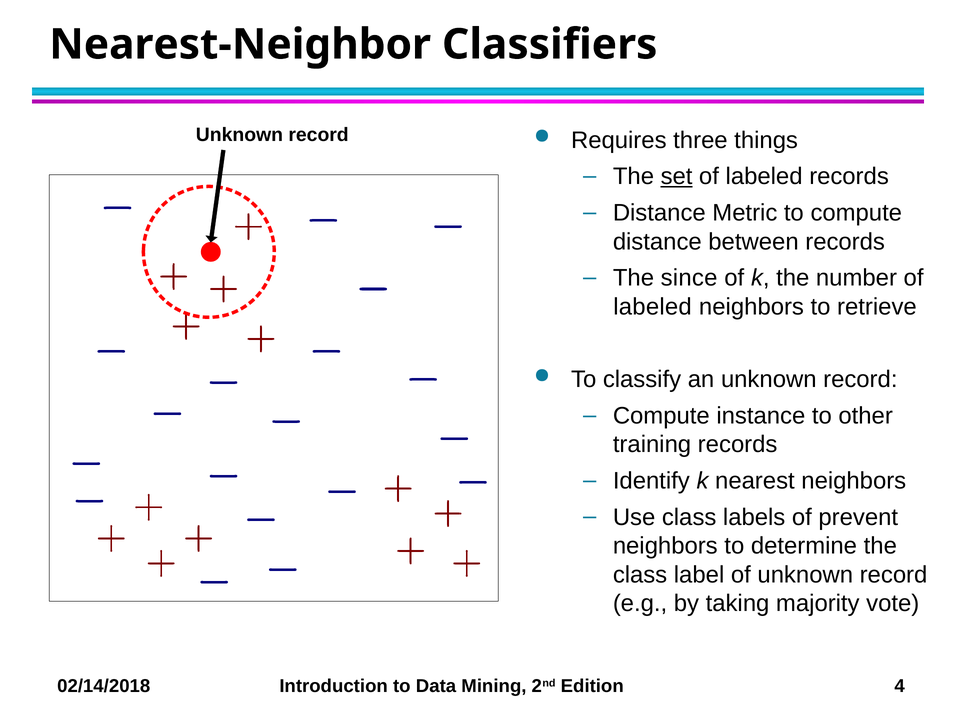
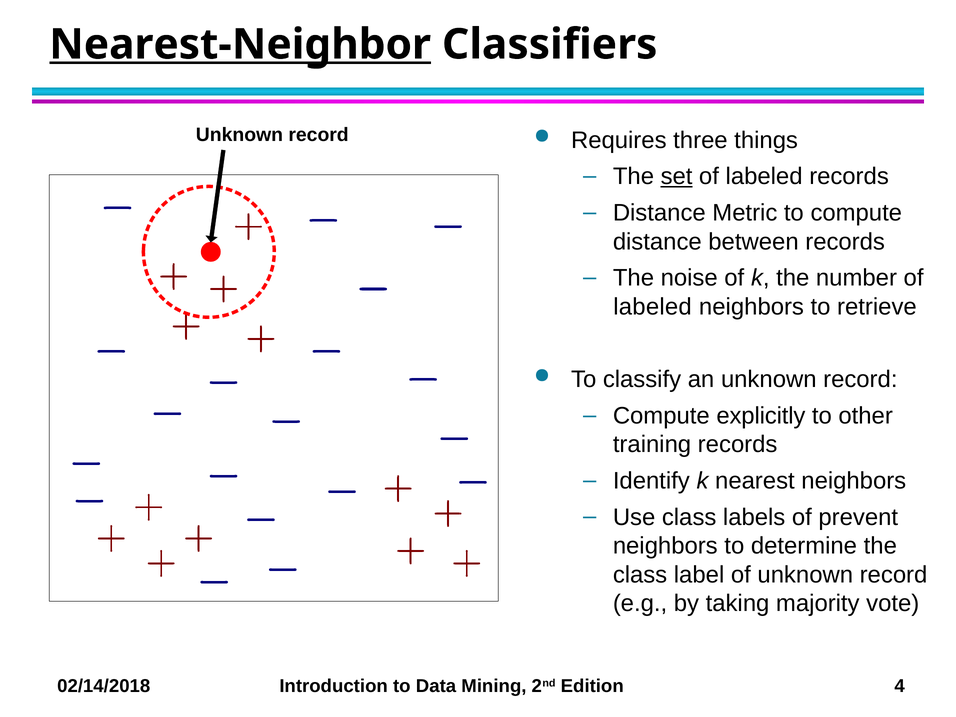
Nearest-Neighbor underline: none -> present (240, 45)
since: since -> noise (689, 278)
instance: instance -> explicitly (761, 416)
